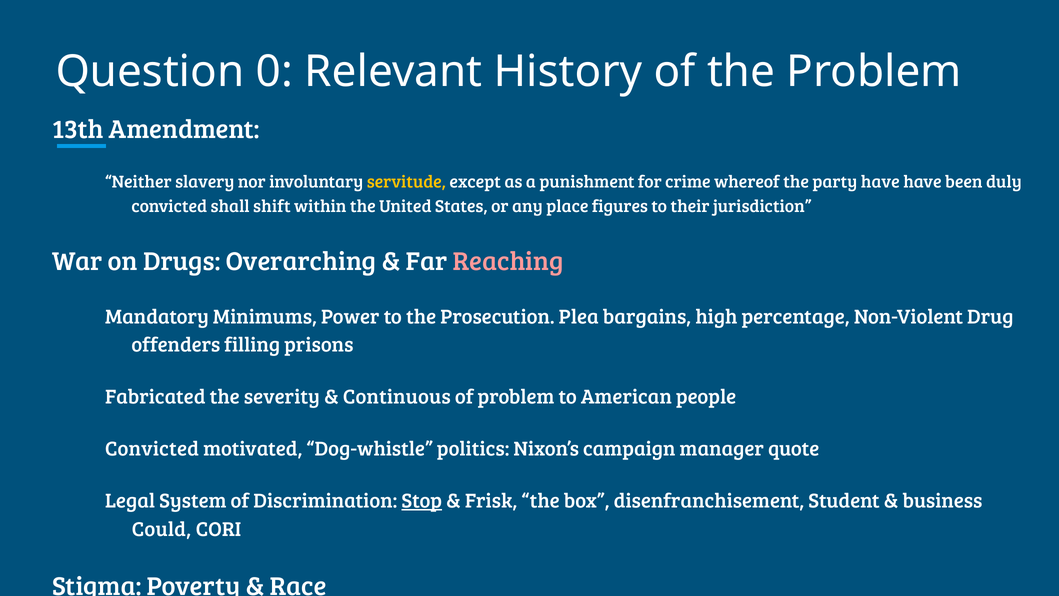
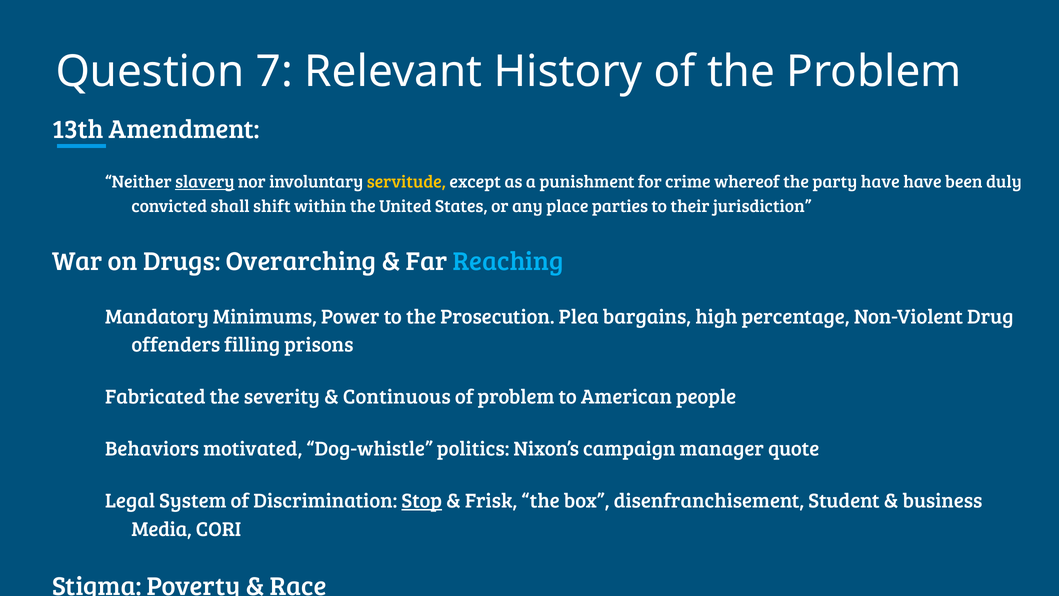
0: 0 -> 7 (274, 71)
slavery underline: none -> present (205, 182)
figures: figures -> parties (620, 206)
Reaching colour: pink -> light blue (508, 262)
Convicted: Convicted -> Behaviors (152, 449)
Could: Could -> Media (162, 529)
